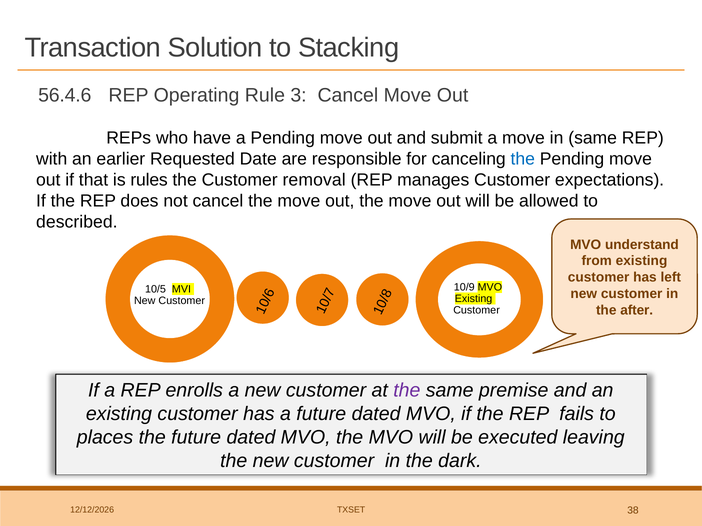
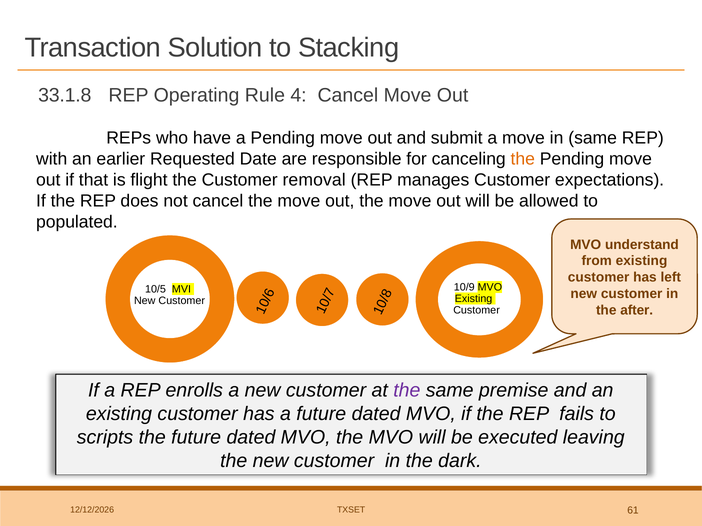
56.4.6: 56.4.6 -> 33.1.8 (65, 95)
3: 3 -> 4 (299, 95)
the colour: blue -> orange (523, 159)
rules: rules -> flight (149, 180)
described: described -> populated (77, 222)
places: places -> scripts (105, 438)
38: 38 -> 61 (633, 511)
